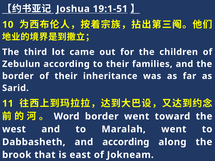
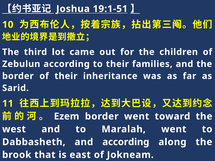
Word: Word -> Ezem (67, 117)
